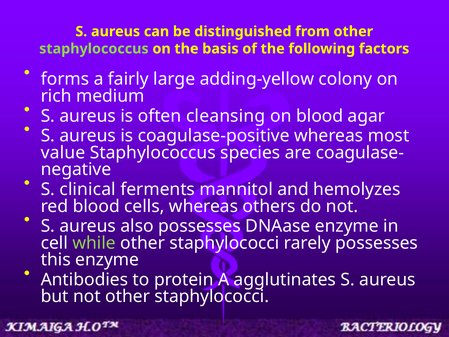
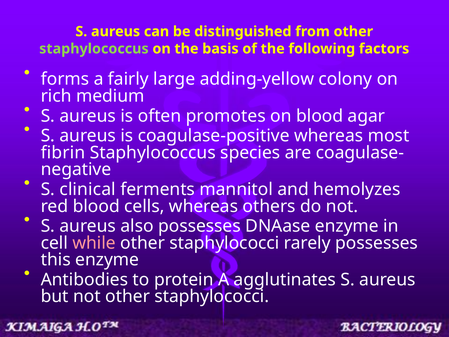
cleansing: cleansing -> promotes (226, 116)
value: value -> fibrin (63, 153)
while colour: light green -> pink (94, 243)
